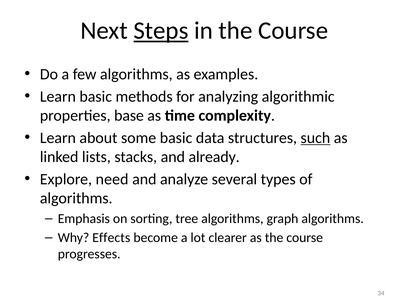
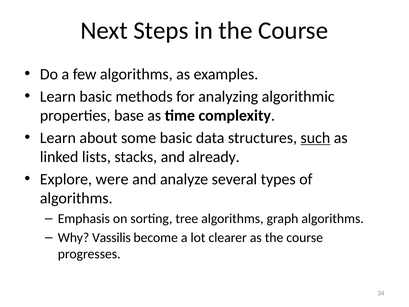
Steps underline: present -> none (161, 31)
need: need -> were (112, 179)
Effects: Effects -> Vassilis (111, 238)
